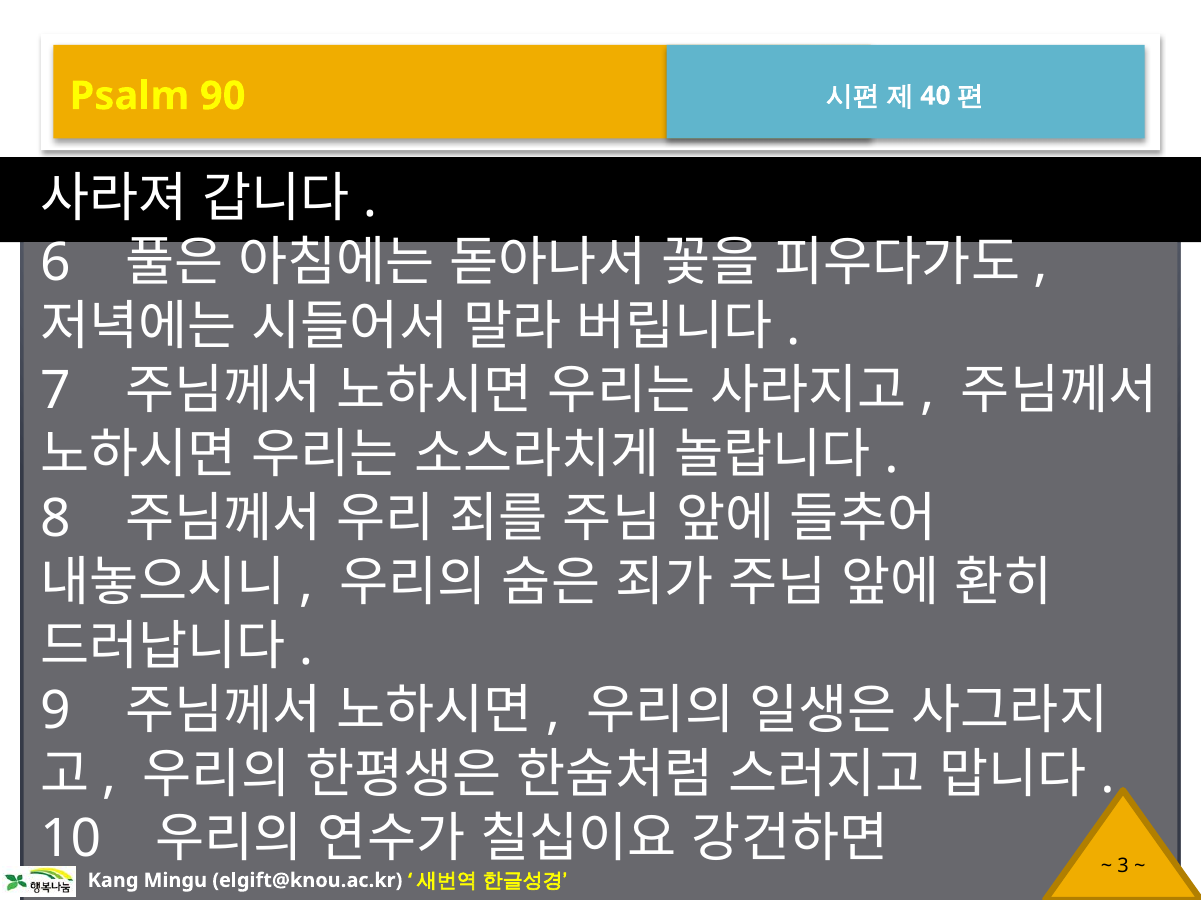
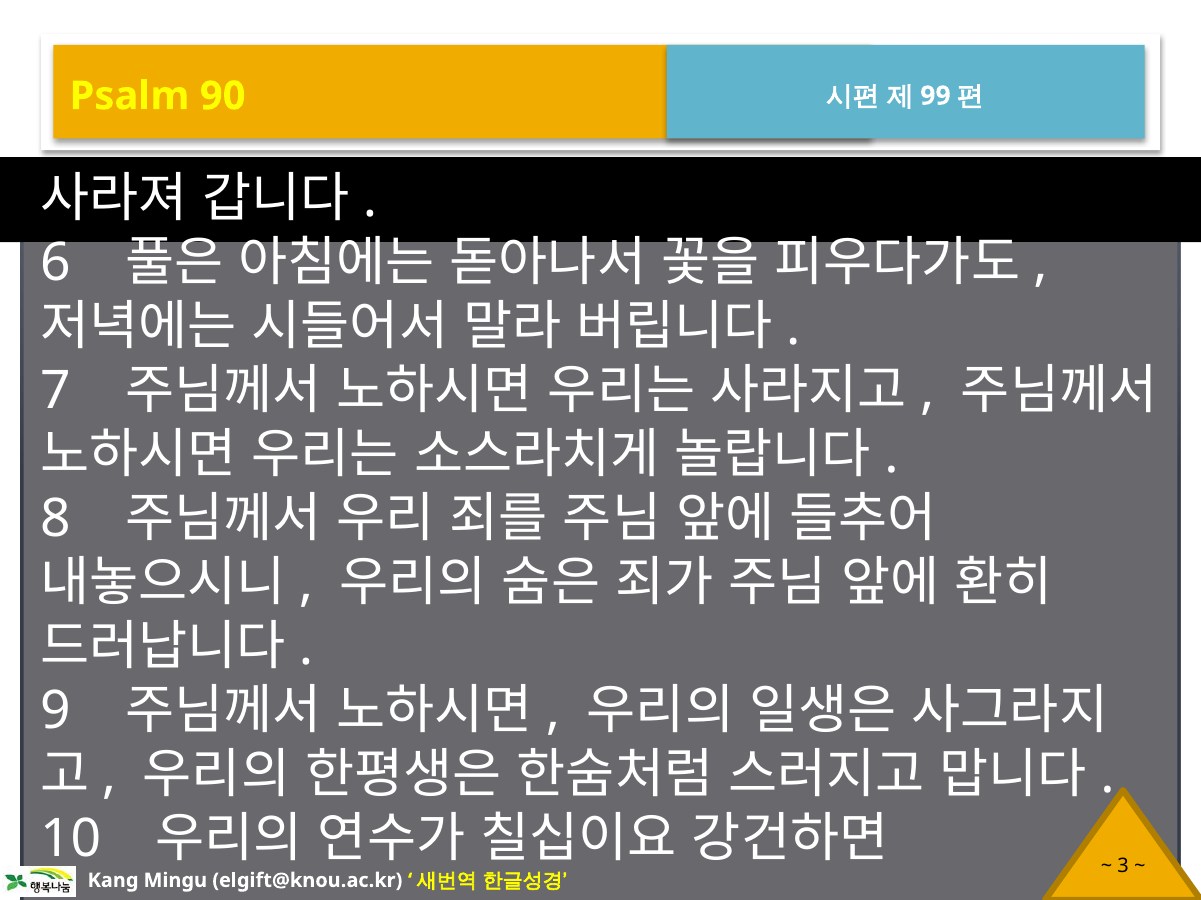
40: 40 -> 99 (935, 96)
